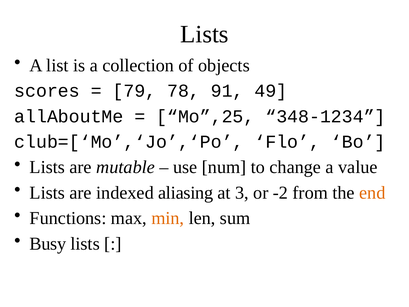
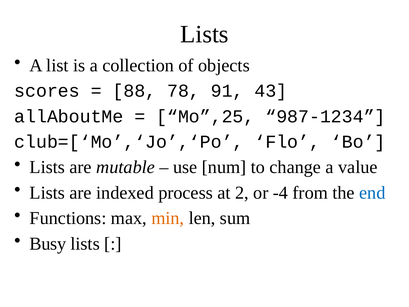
79: 79 -> 88 (134, 91)
49: 49 -> 43 (271, 91)
348-1234: 348-1234 -> 987-1234 (325, 116)
aliasing: aliasing -> process (186, 193)
3: 3 -> 2 (242, 193)
-2: -2 -> -4 (280, 193)
end colour: orange -> blue (372, 193)
